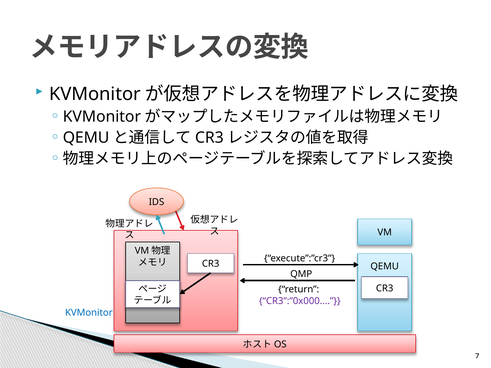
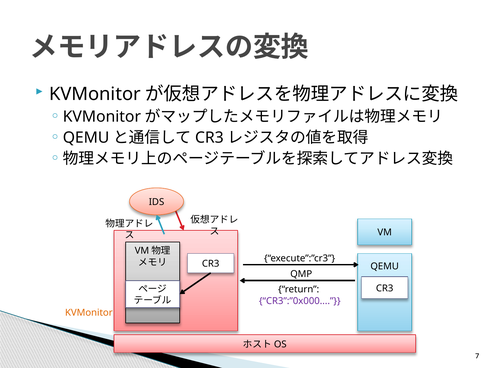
KVMonitor colour: blue -> orange (89, 313)
